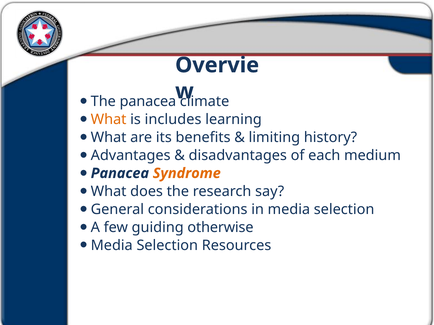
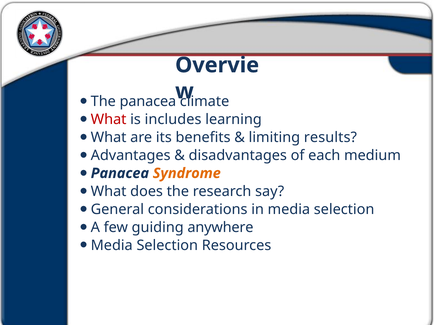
What colour: orange -> red (109, 119)
history: history -> results (330, 137)
otherwise: otherwise -> anywhere (220, 228)
